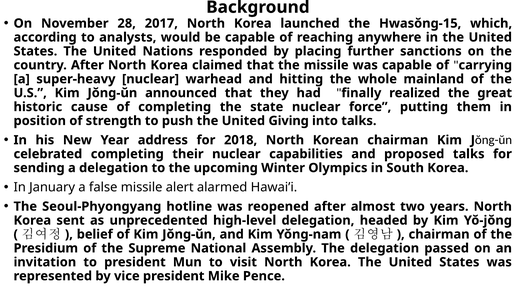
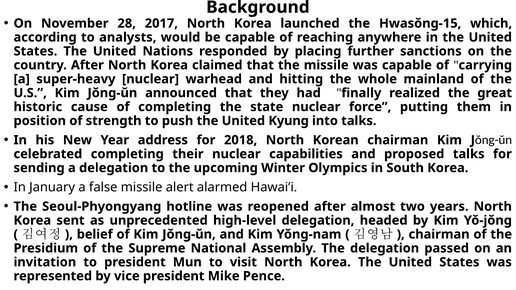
Giving: Giving -> Kyung (289, 121)
